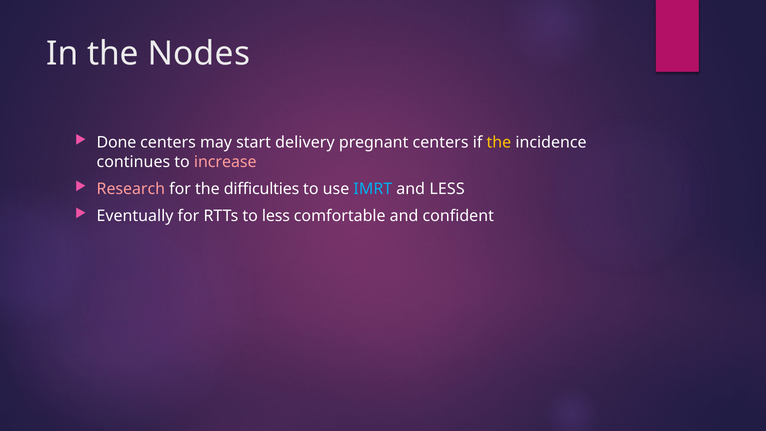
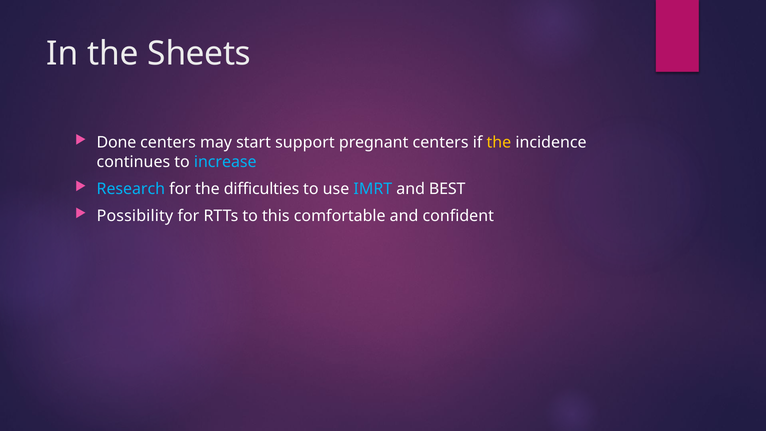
Nodes: Nodes -> Sheets (199, 54)
delivery: delivery -> support (305, 143)
increase colour: pink -> light blue (225, 162)
Research colour: pink -> light blue (131, 189)
and LESS: LESS -> BEST (447, 189)
Eventually: Eventually -> Possibility (135, 216)
to less: less -> this (276, 216)
